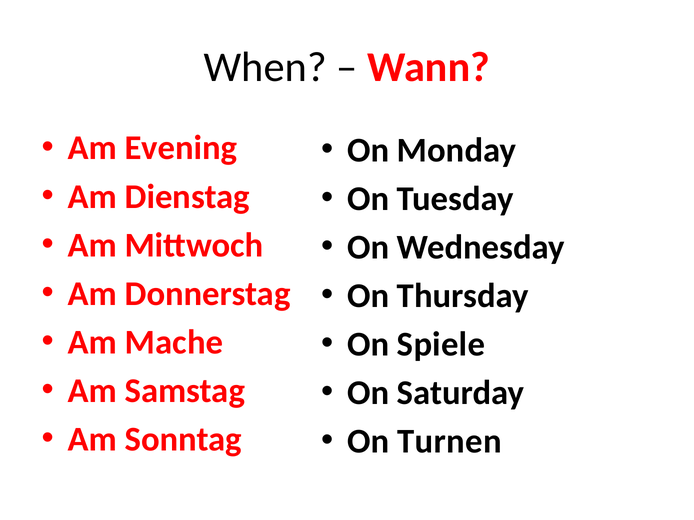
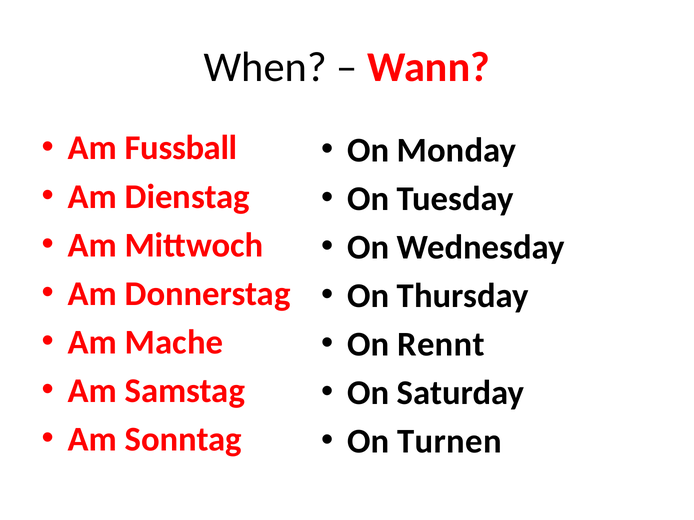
Evening: Evening -> Fussball (181, 148)
Spiele: Spiele -> Rennt (441, 345)
